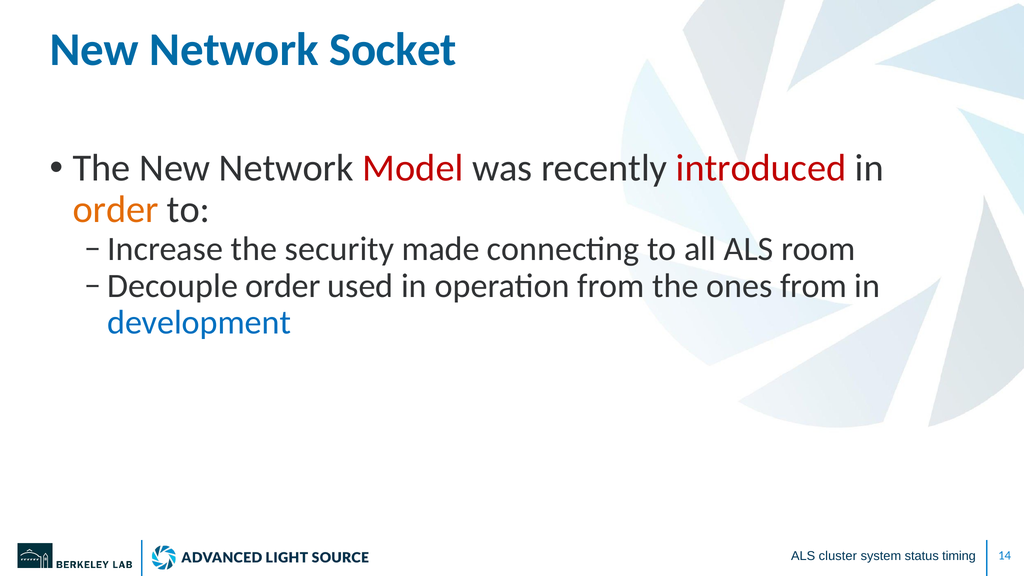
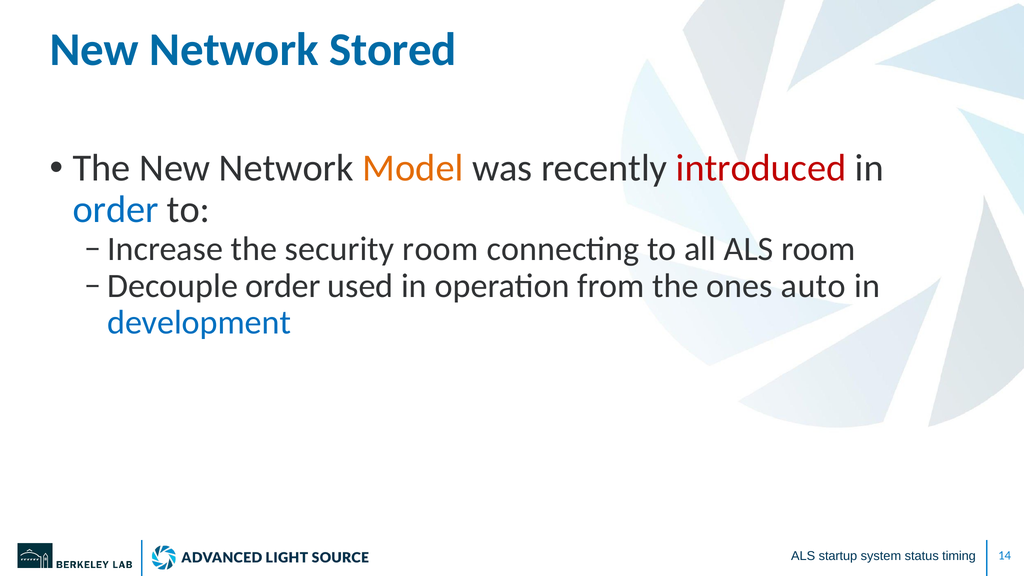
Socket: Socket -> Stored (393, 50)
Model colour: red -> orange (413, 168)
order colour: orange -> blue (116, 210)
security made: made -> room (440, 249)
ones from: from -> auto (813, 286)
cluster: cluster -> startup (838, 556)
